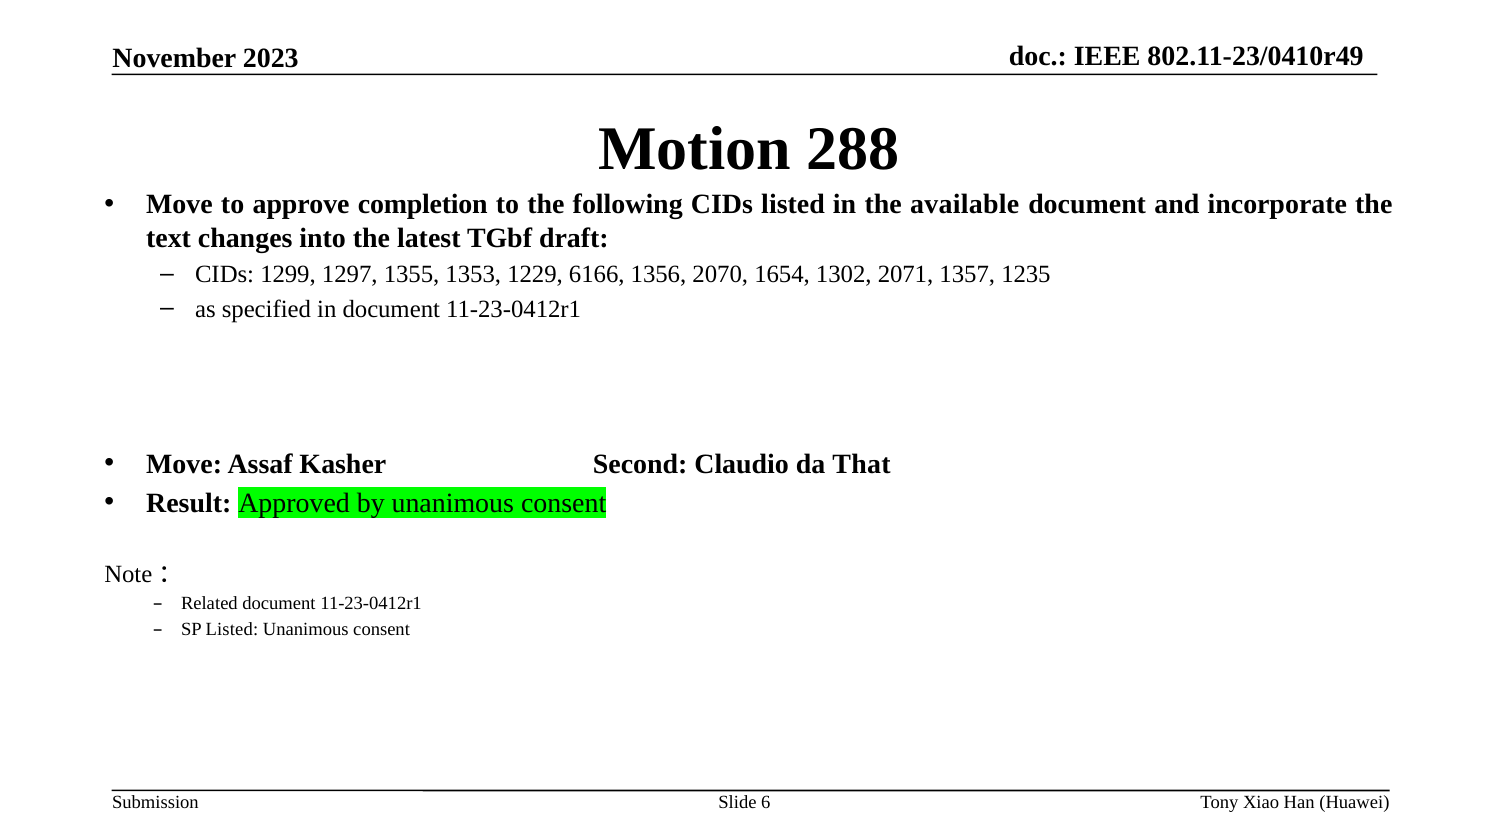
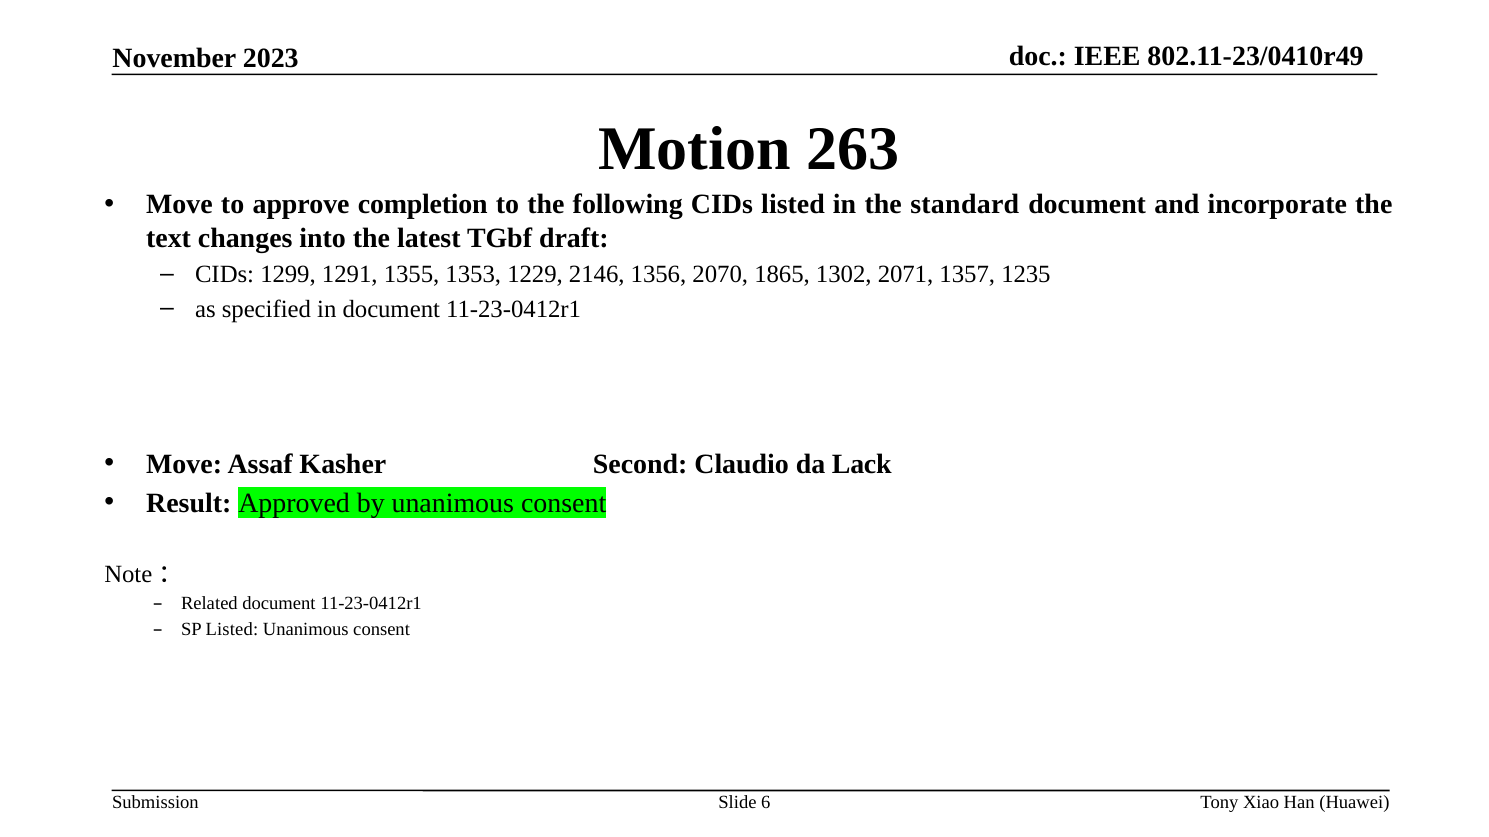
288: 288 -> 263 (853, 150)
available: available -> standard (965, 205)
1297: 1297 -> 1291 (350, 275)
6166: 6166 -> 2146 (597, 275)
1654: 1654 -> 1865 (782, 275)
That: That -> Lack (862, 464)
